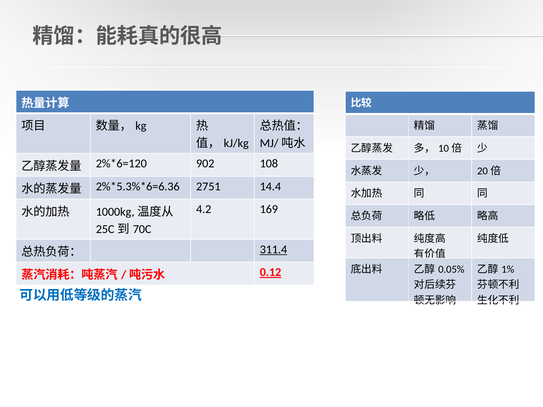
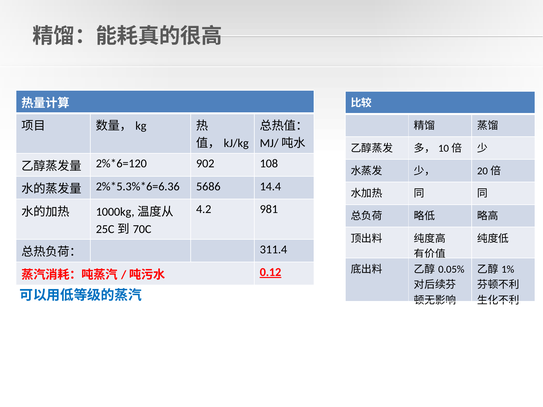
2751: 2751 -> 5686 (208, 187)
169: 169 -> 981 (269, 209)
311.4 underline: present -> none (273, 250)
